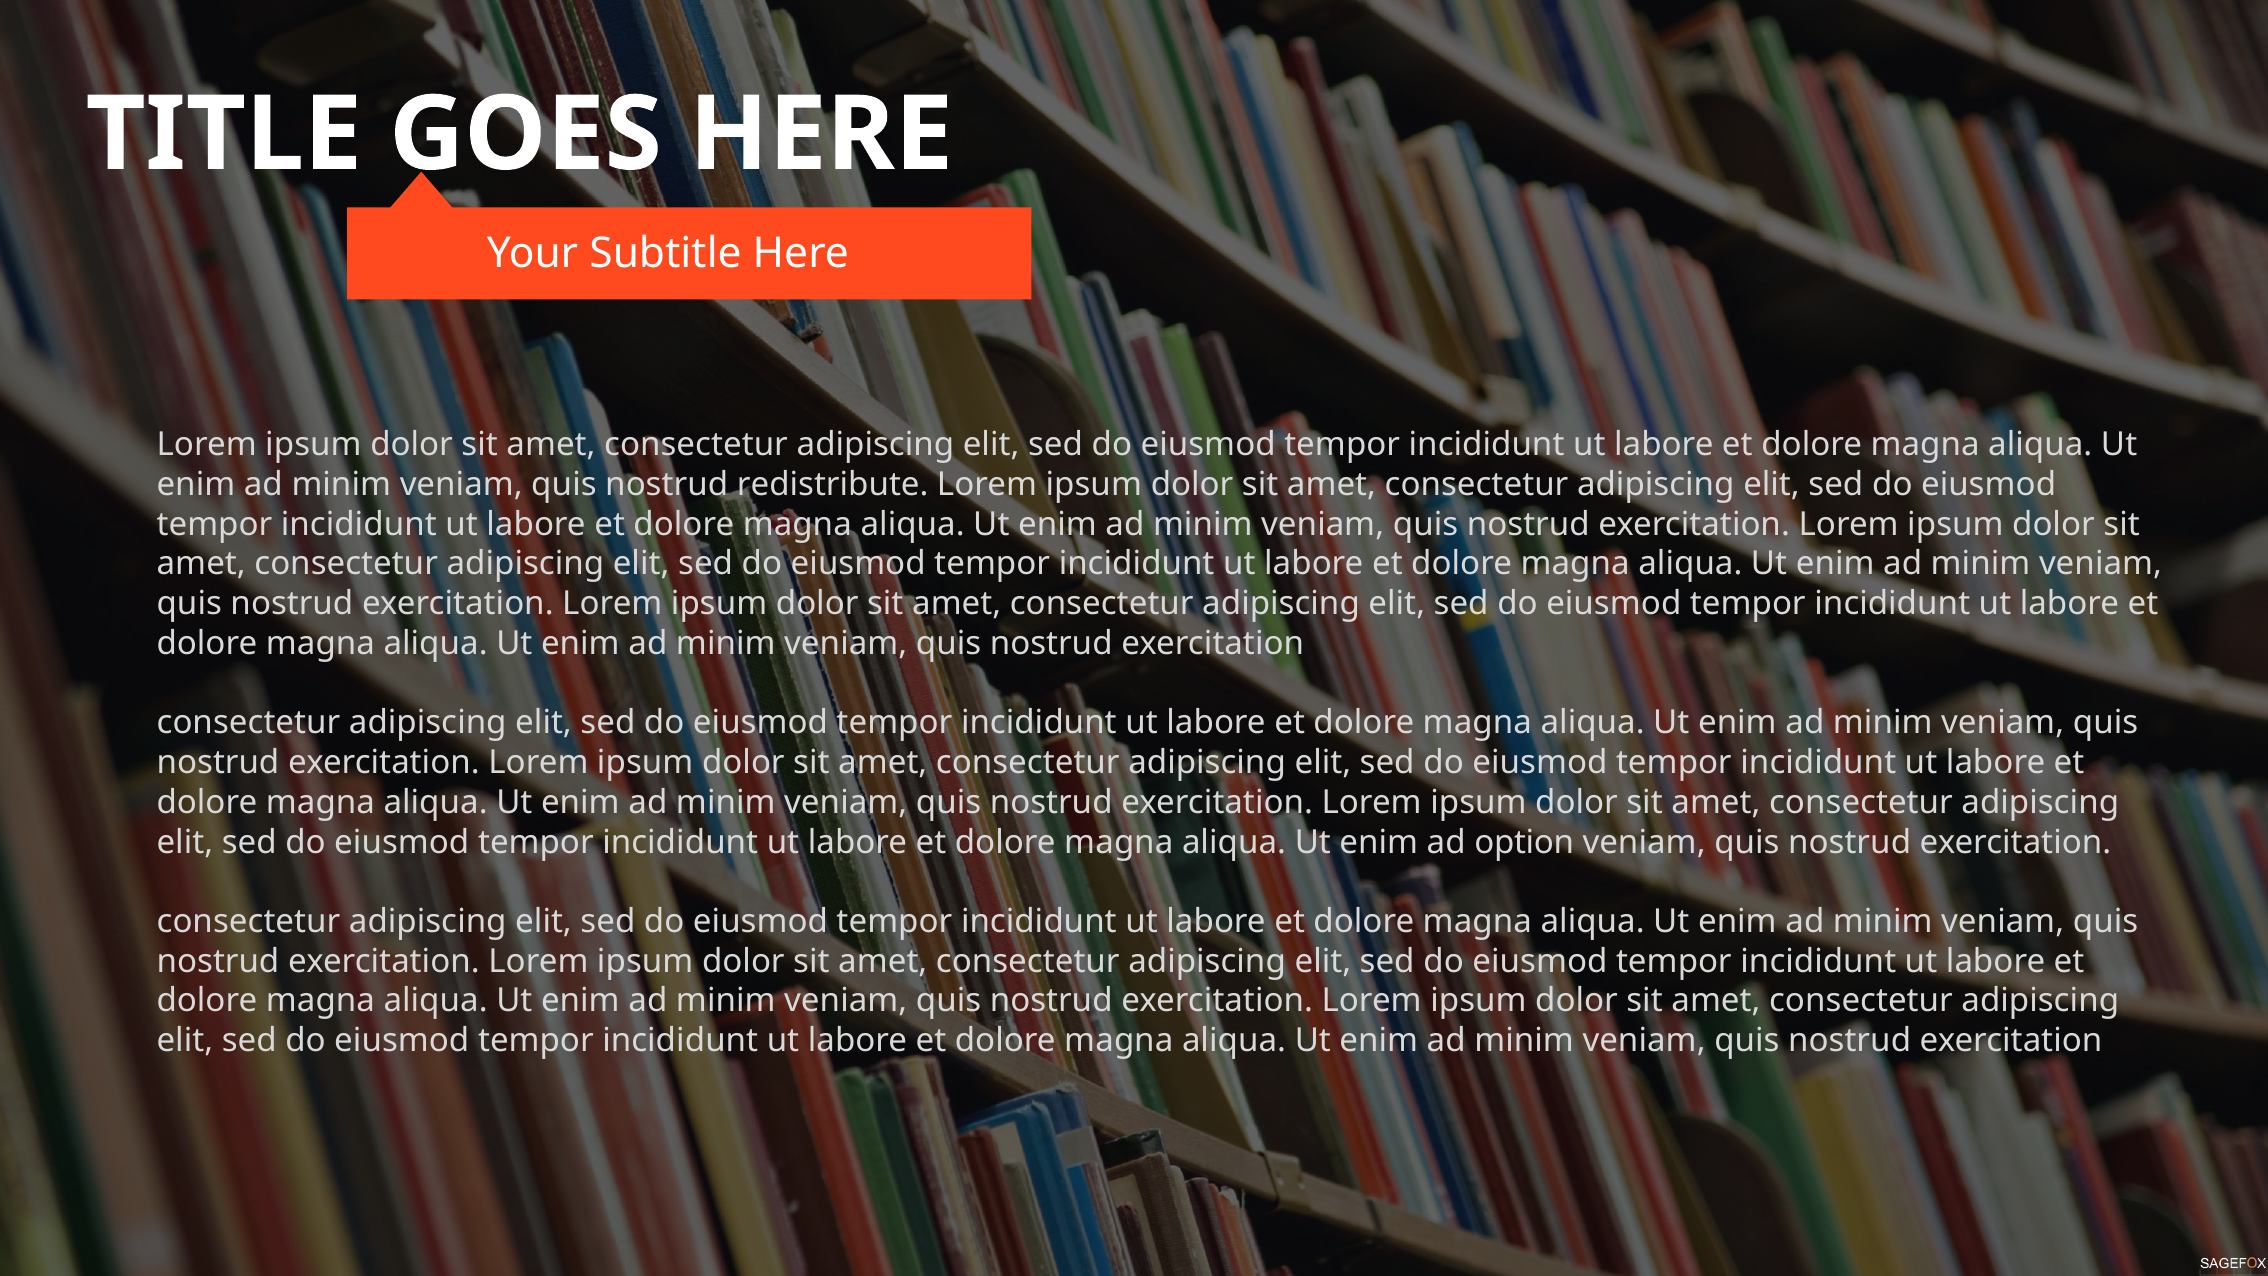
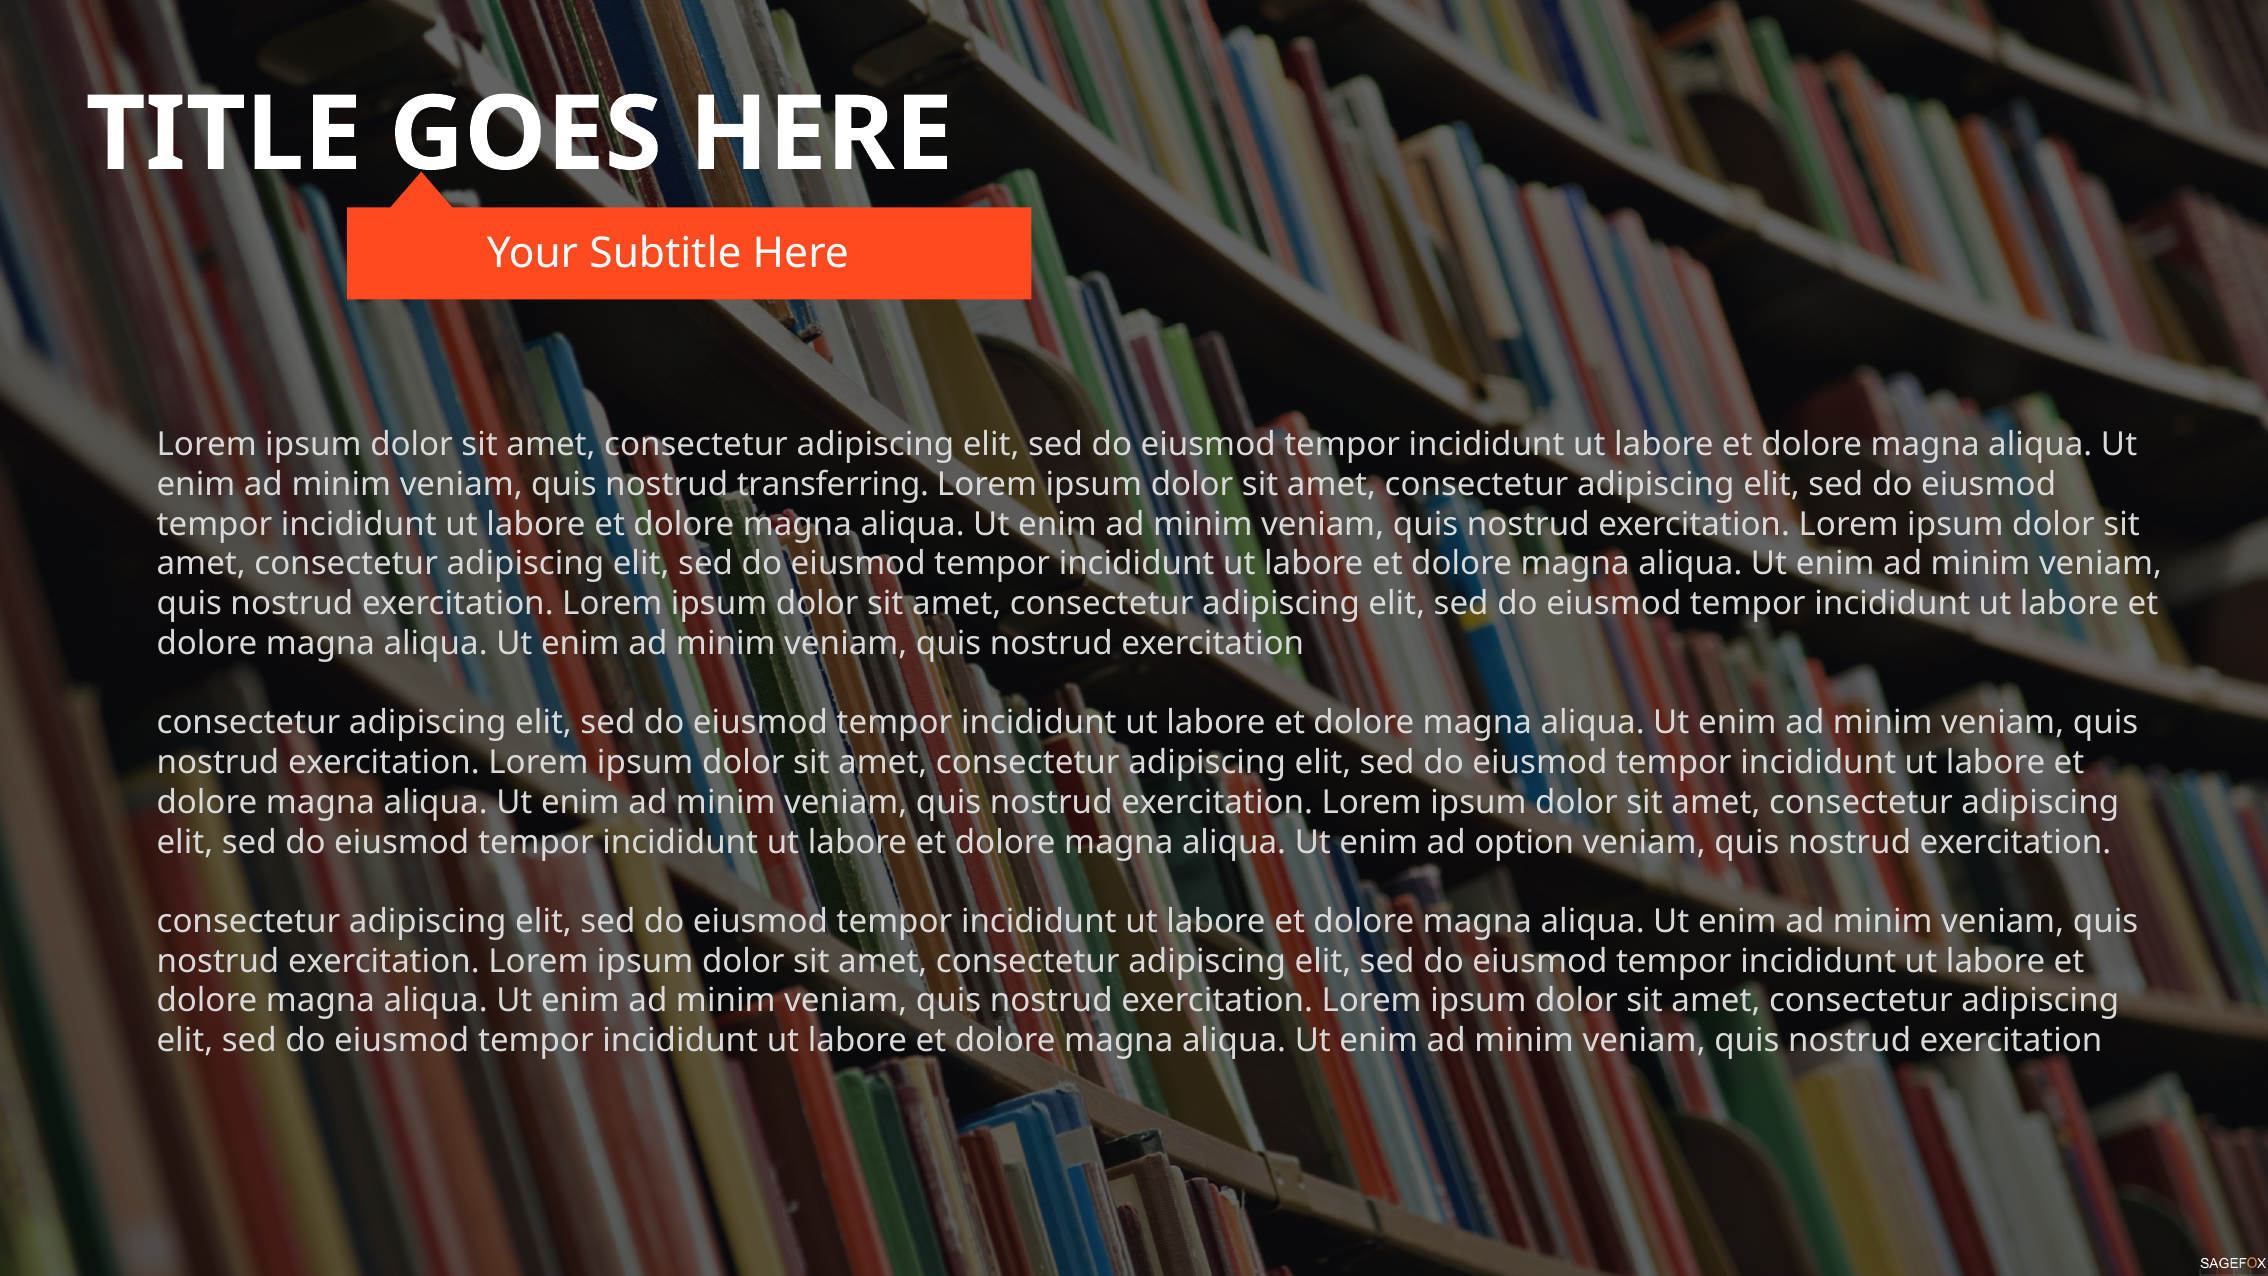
redistribute: redistribute -> transferring (833, 485)
